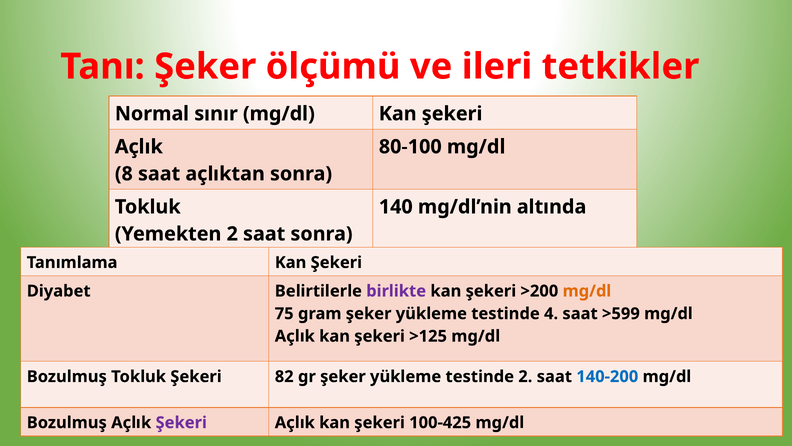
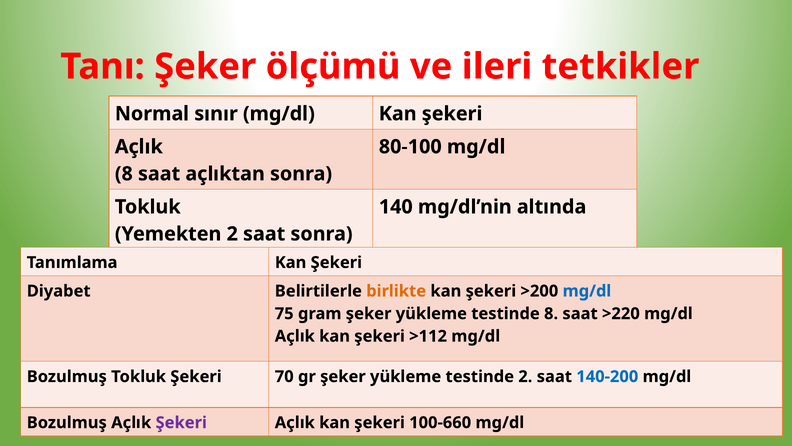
birlikte colour: purple -> orange (396, 291)
mg/dl colour: orange -> blue (587, 291)
testinde 4: 4 -> 8 (551, 313)
>599: >599 -> >220 (621, 313)
>125: >125 -> >112 (428, 336)
82: 82 -> 70 (284, 376)
100-425: 100-425 -> 100-660 (440, 422)
